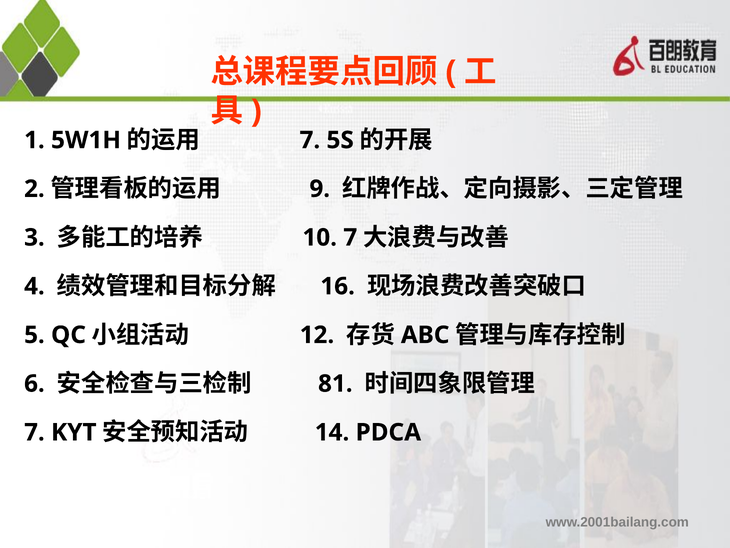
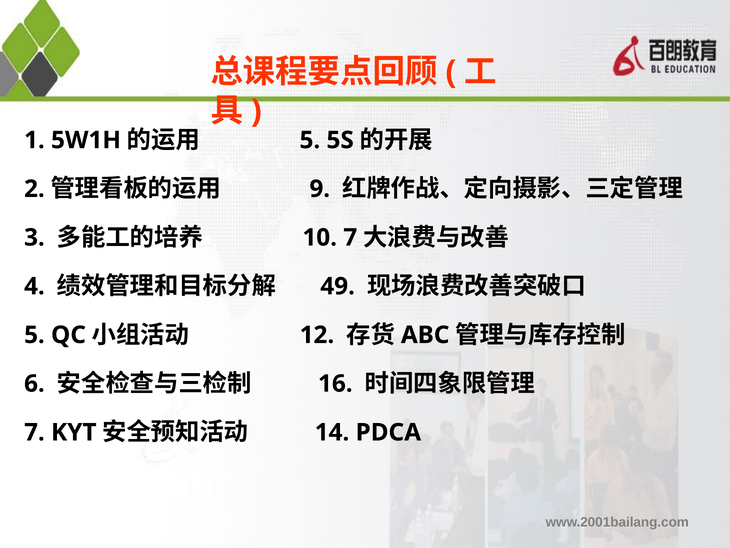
7: 7 -> 5 (310, 140)
16: 16 -> 49 (338, 286)
81: 81 -> 16 (335, 383)
